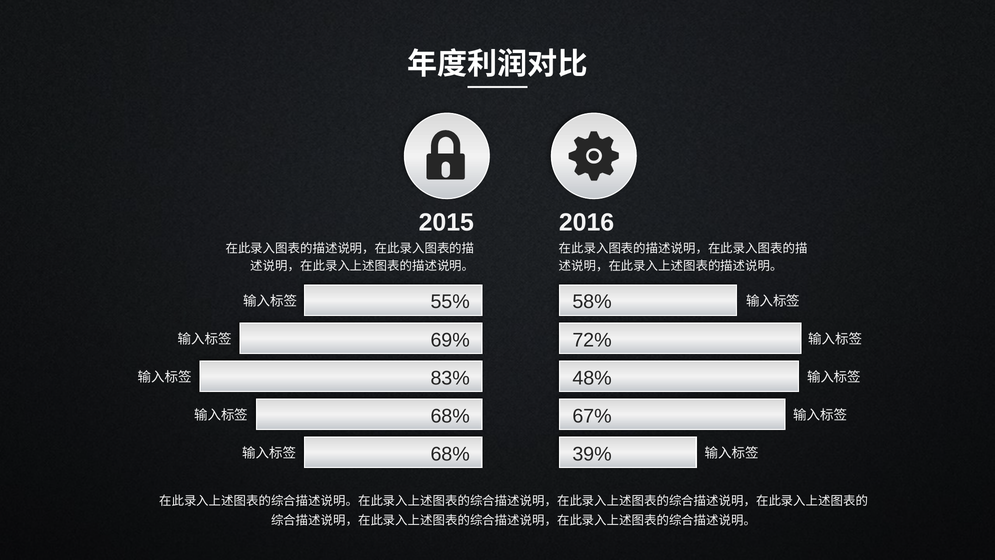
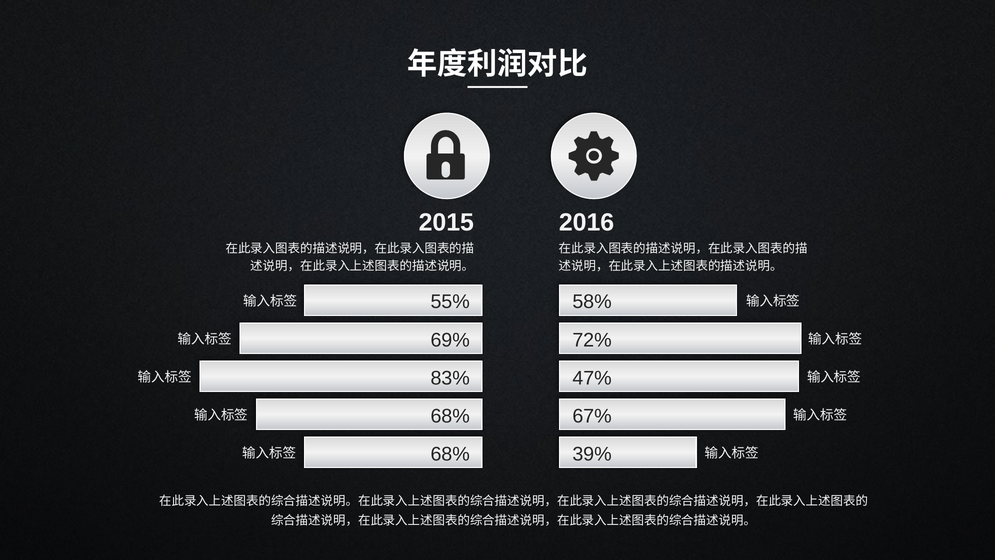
48%: 48% -> 47% (592, 378)
